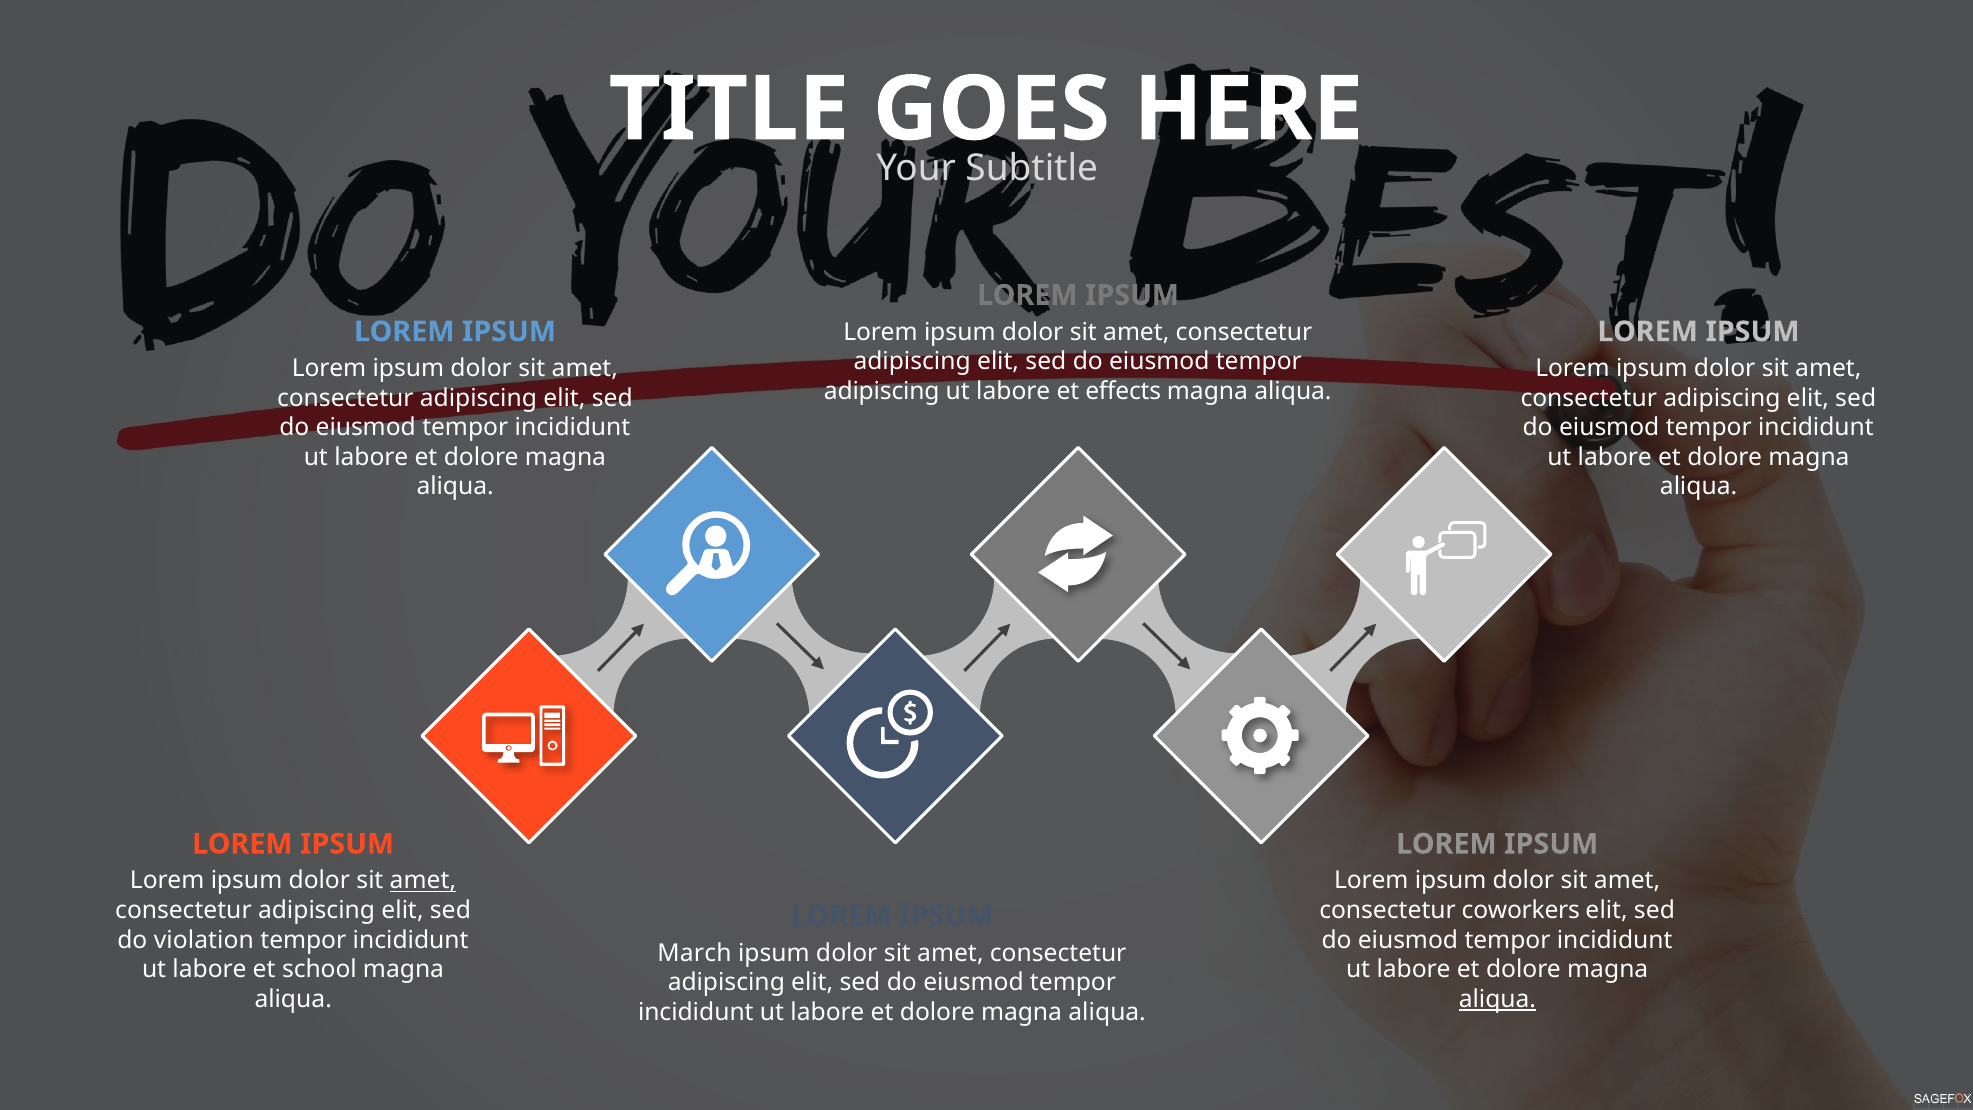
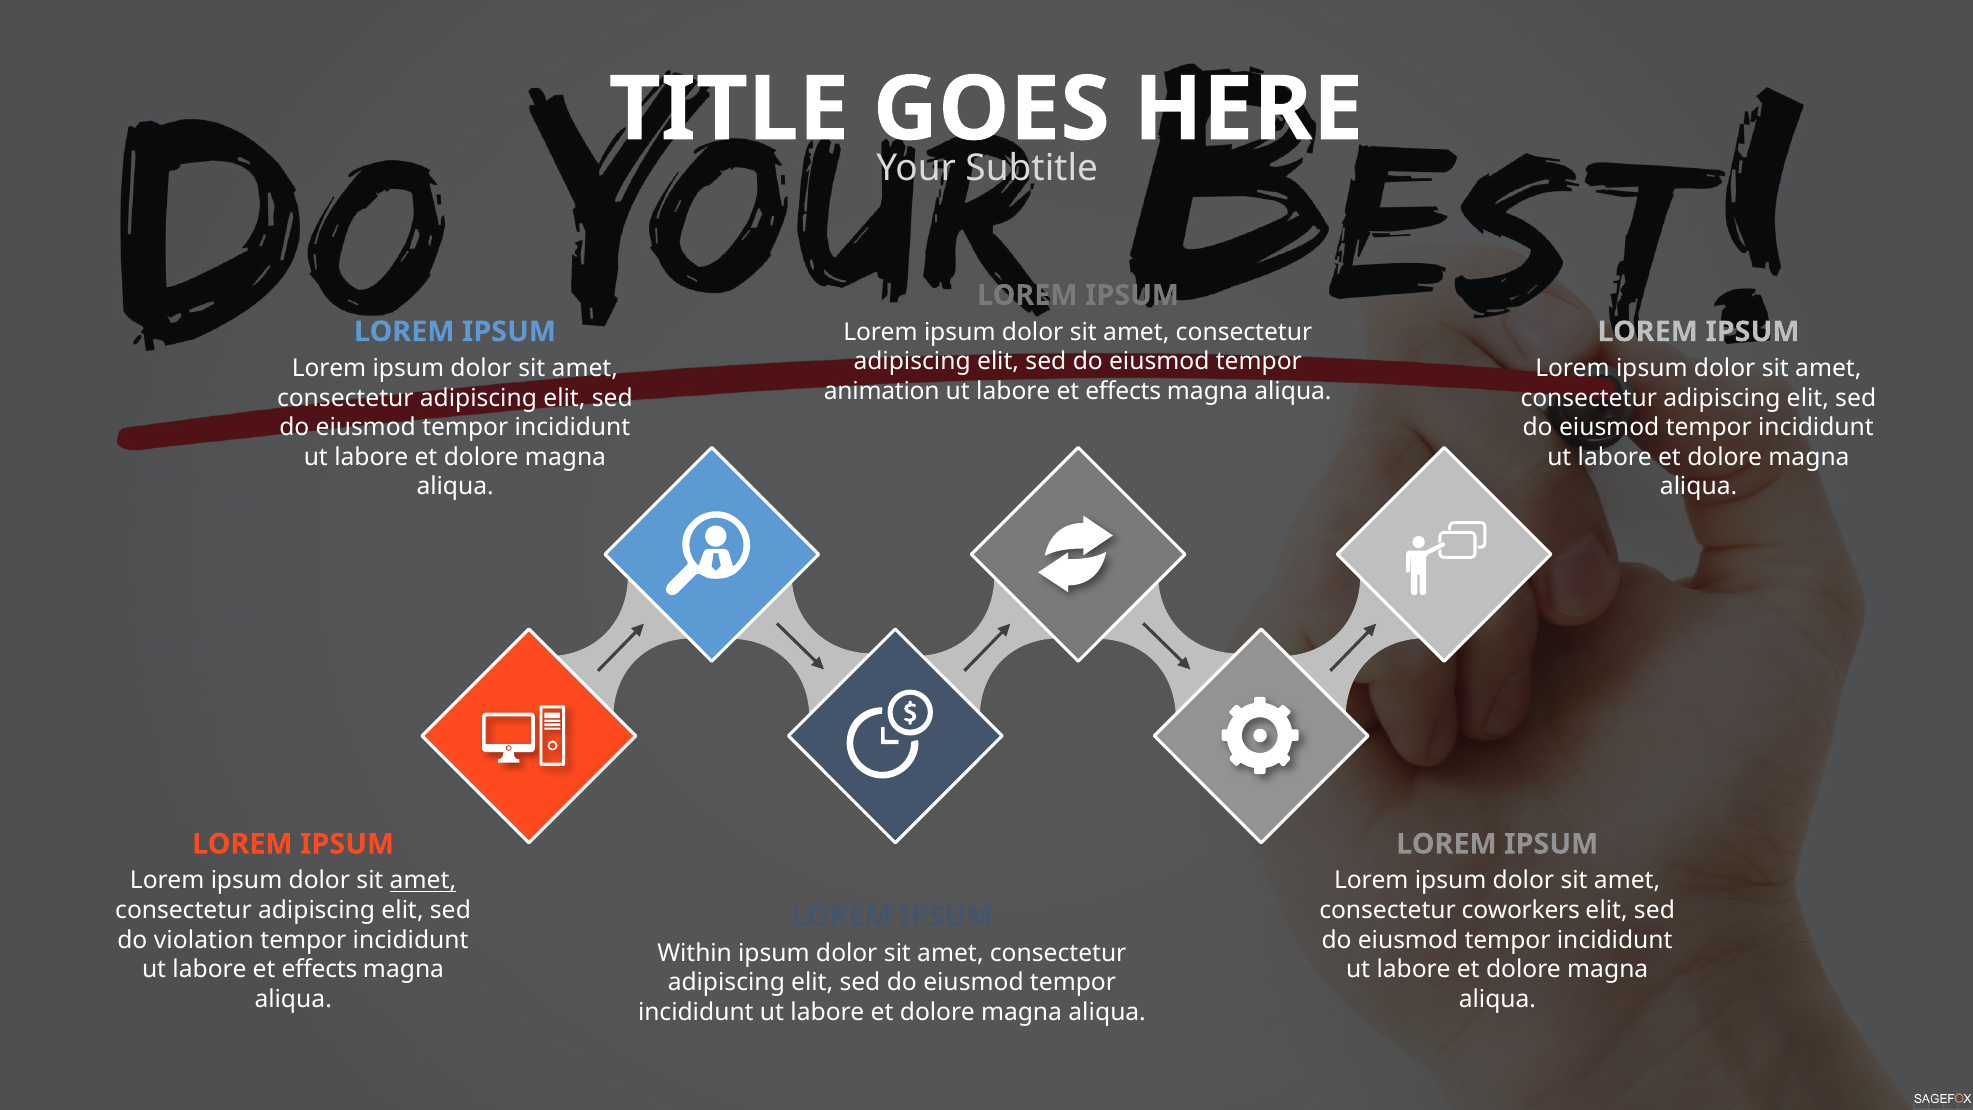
adipiscing: adipiscing -> animation (882, 391)
March: March -> Within (695, 953)
school: school -> effects (319, 969)
aliqua underline: present -> none (1497, 999)
